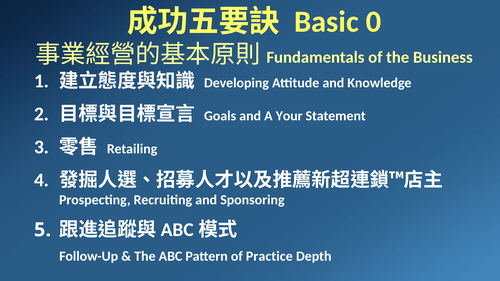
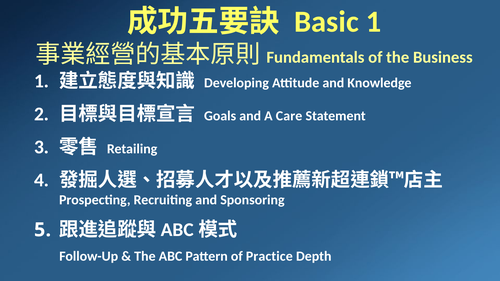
Basic 0: 0 -> 1 (373, 22)
Your: Your -> Care (289, 116)
